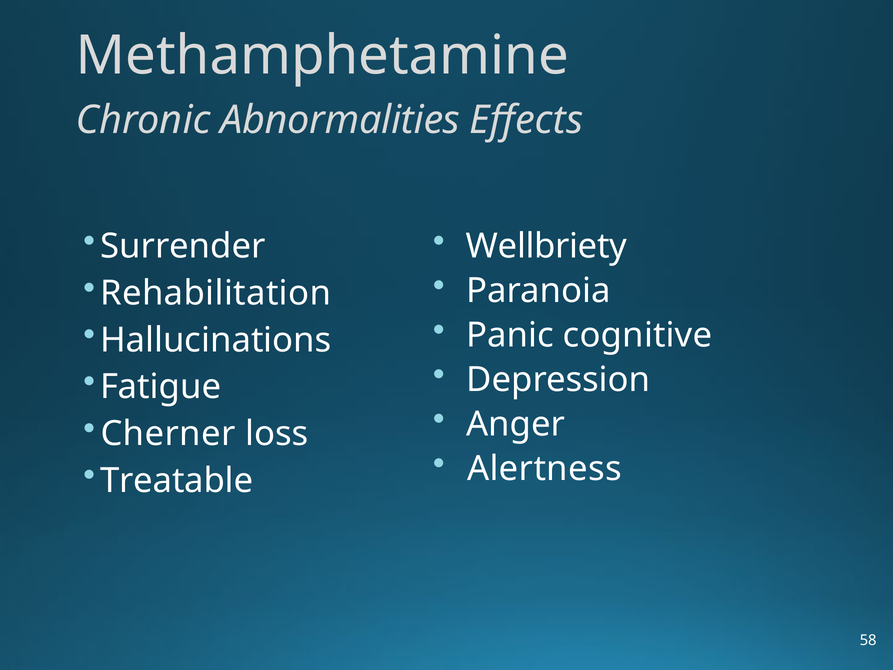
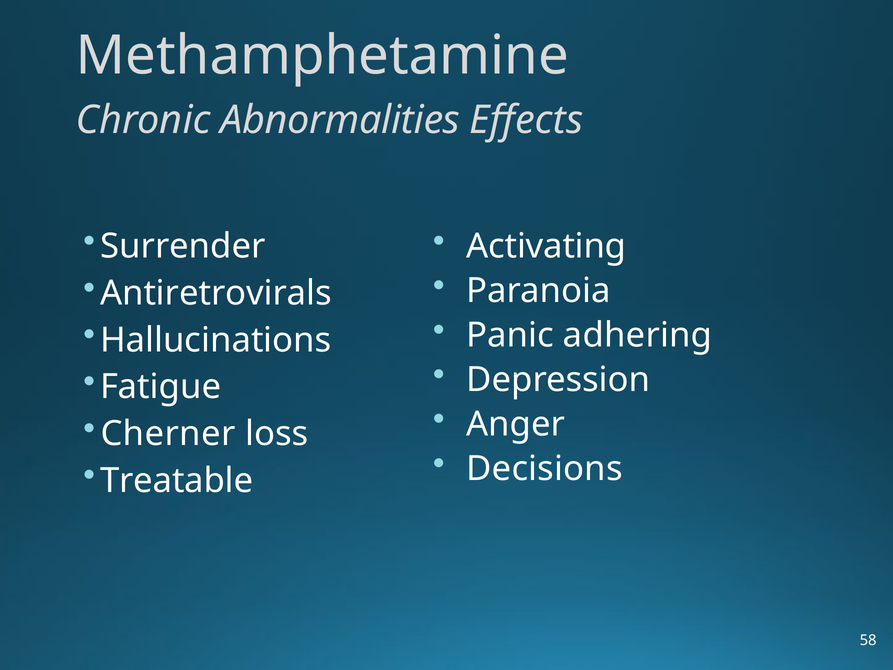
Wellbriety: Wellbriety -> Activating (546, 246)
Rehabilitation: Rehabilitation -> Antiretrovirals (216, 293)
cognitive: cognitive -> adhering (638, 335)
Alertness: Alertness -> Decisions (545, 469)
